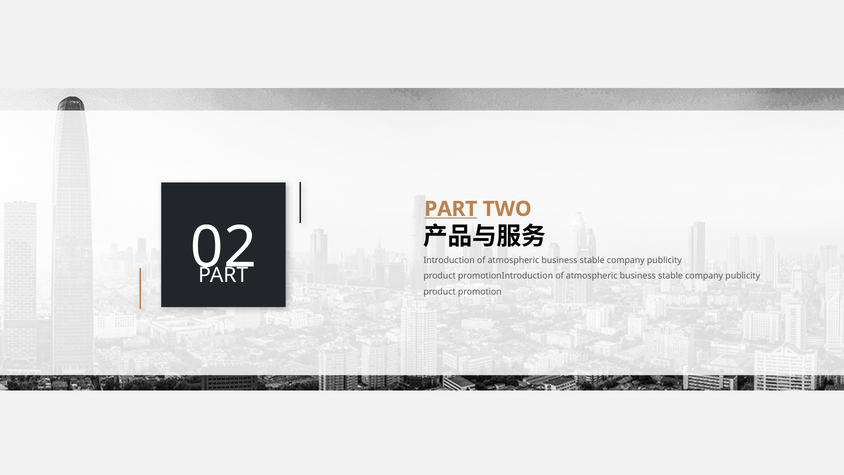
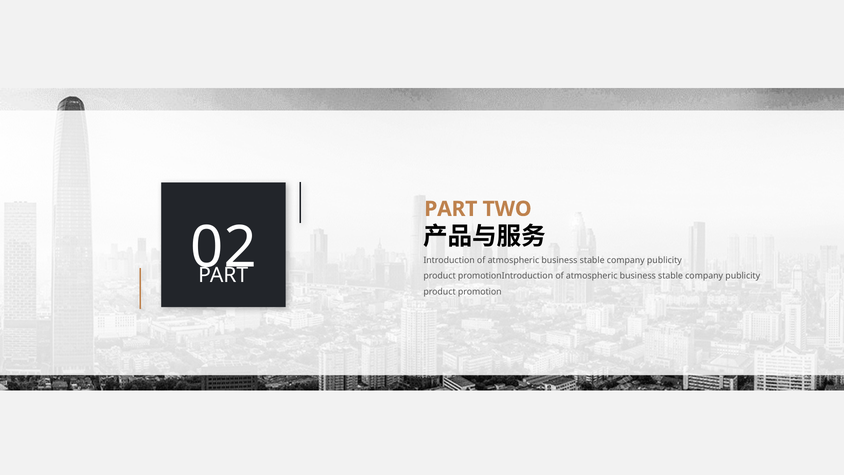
PART underline: present -> none (451, 209)
